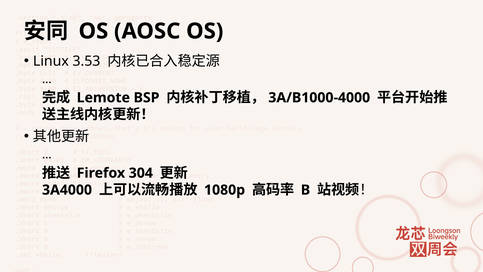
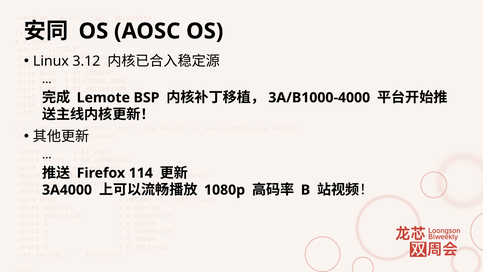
3.53: 3.53 -> 3.12 (86, 61)
304: 304 -> 114 (141, 173)
